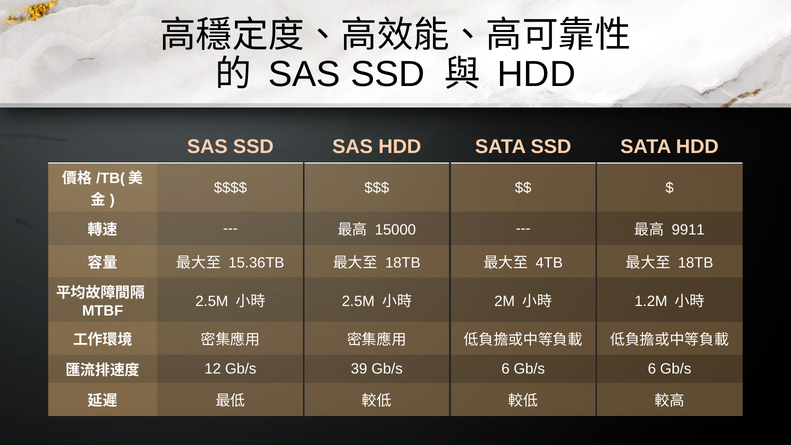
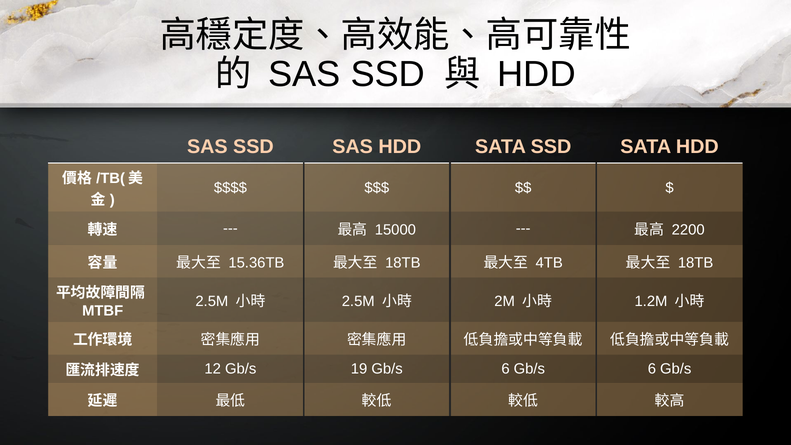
9911: 9911 -> 2200 (688, 230)
39: 39 -> 19 (359, 369)
